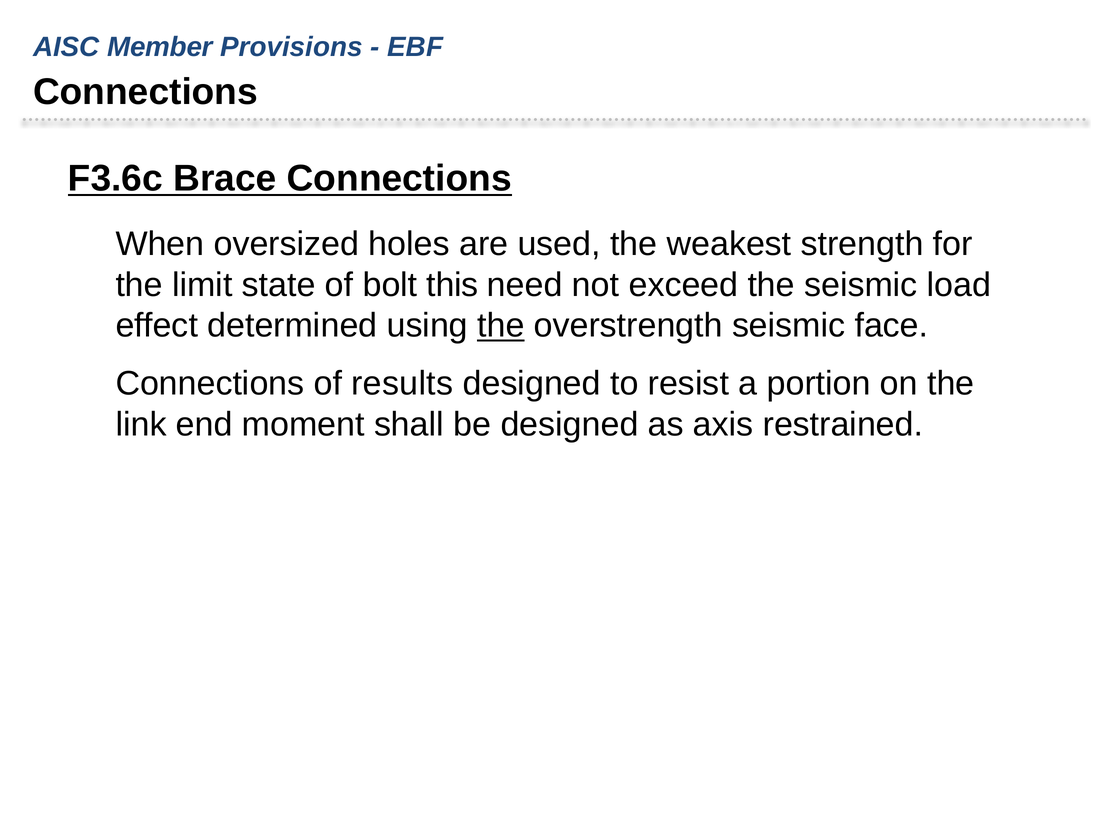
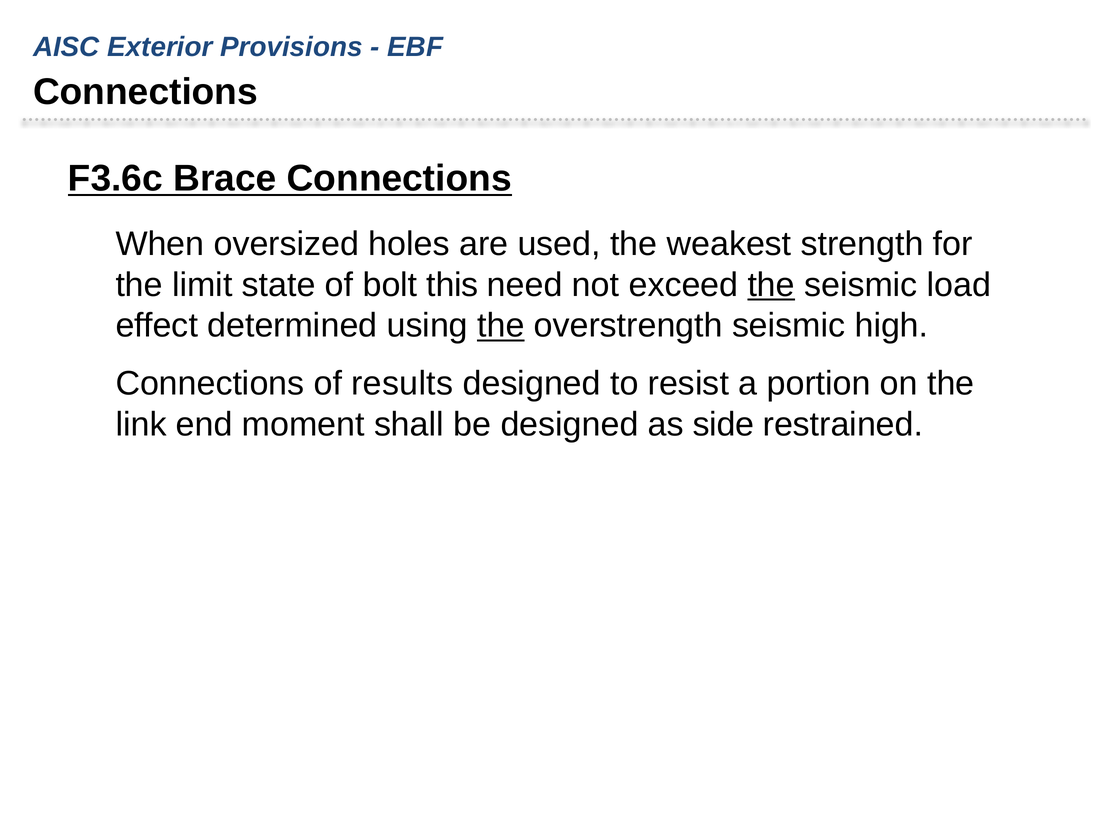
Member: Member -> Exterior (160, 47)
the underline: none -> present (771, 285)
face: face -> high (891, 326)
axis: axis -> side (723, 425)
